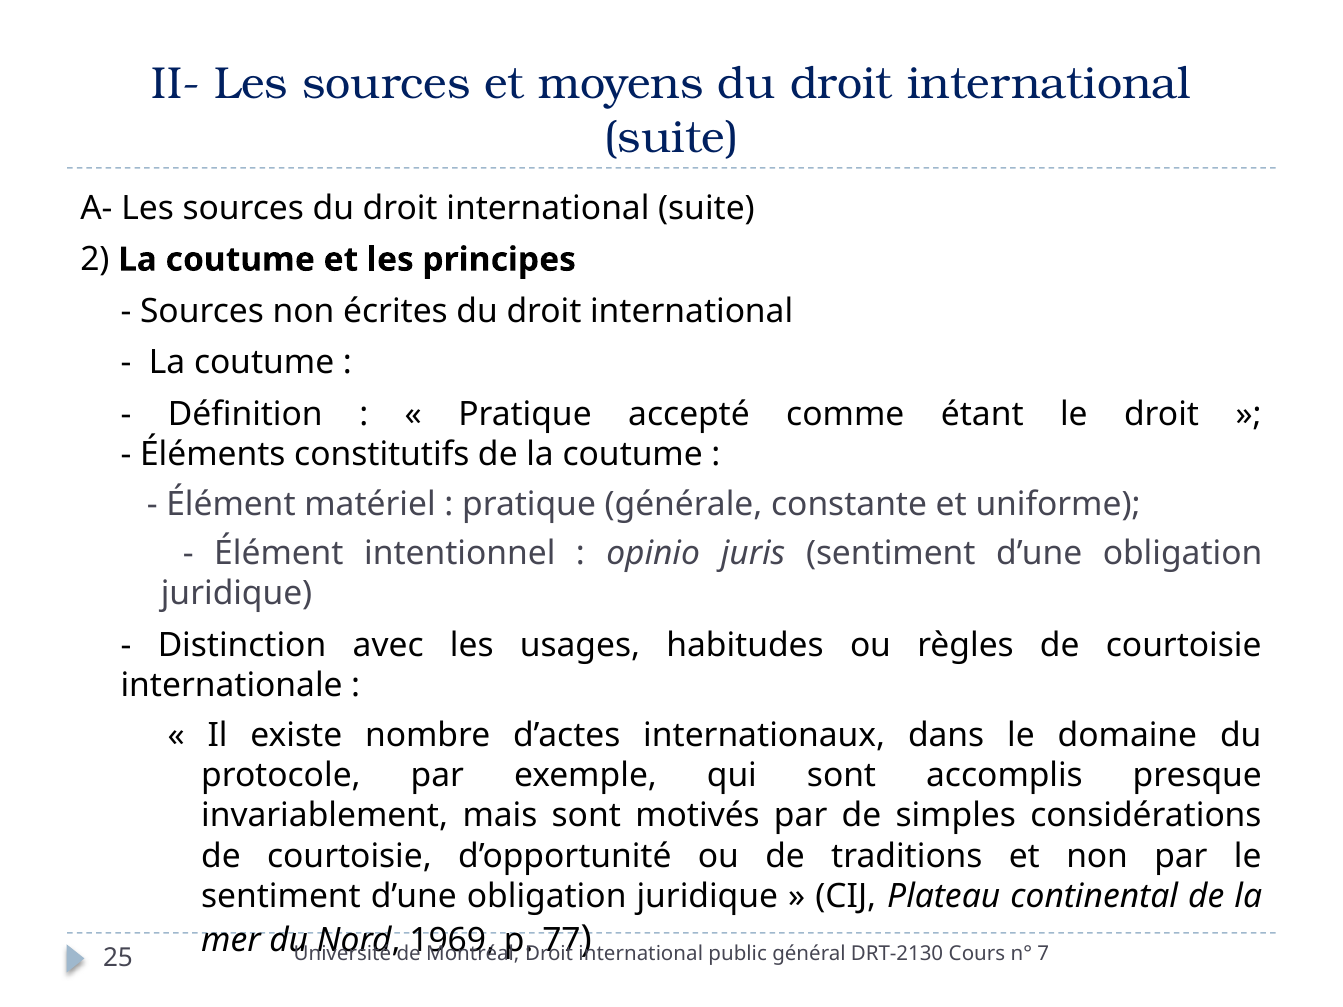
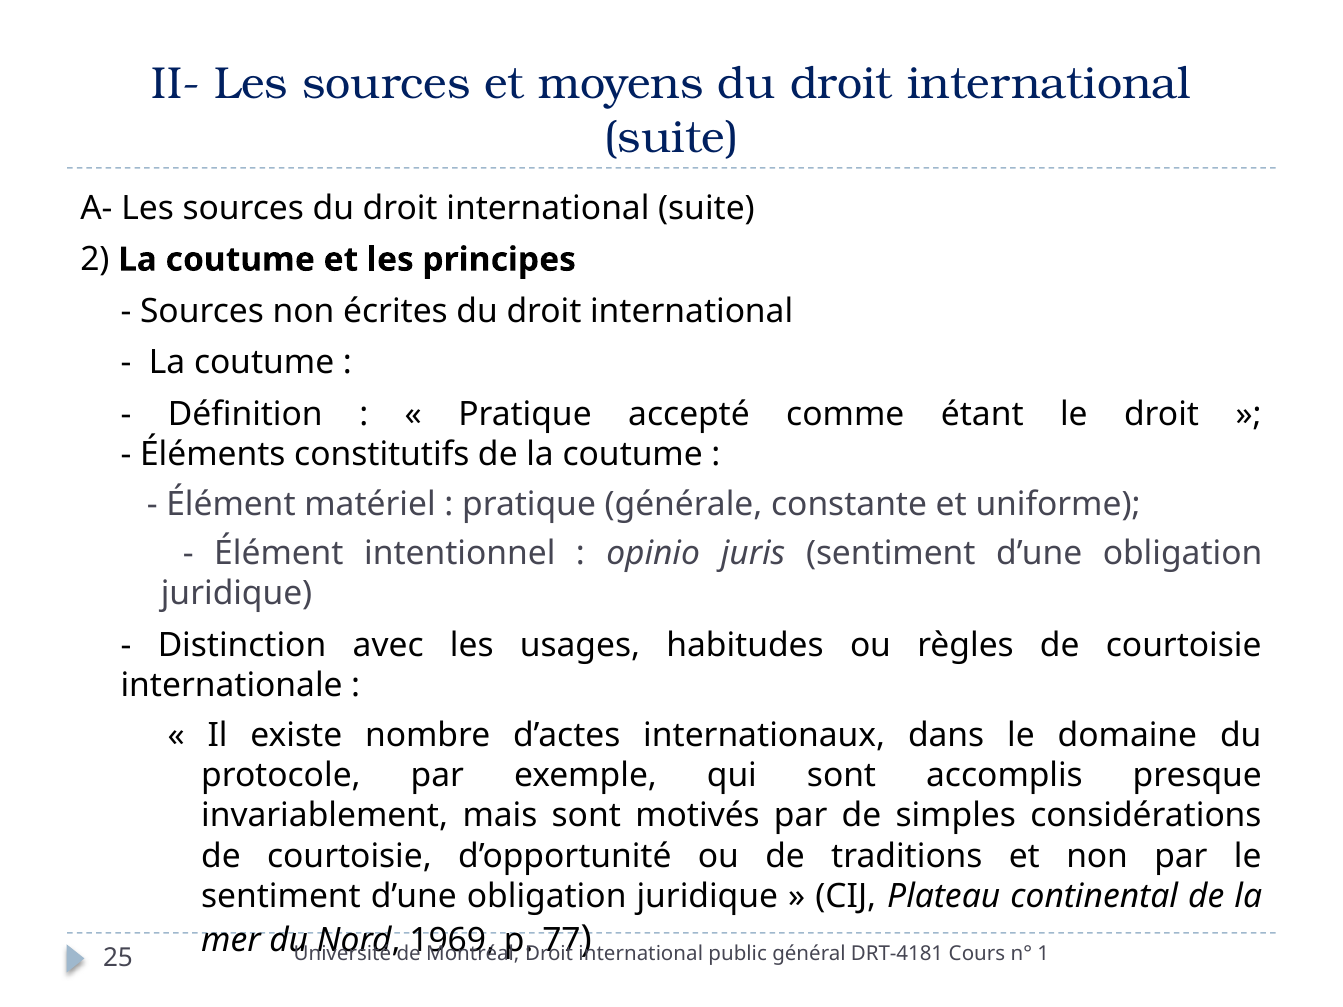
DRT-2130: DRT-2130 -> DRT-4181 (897, 954)
7: 7 -> 1 (1043, 954)
